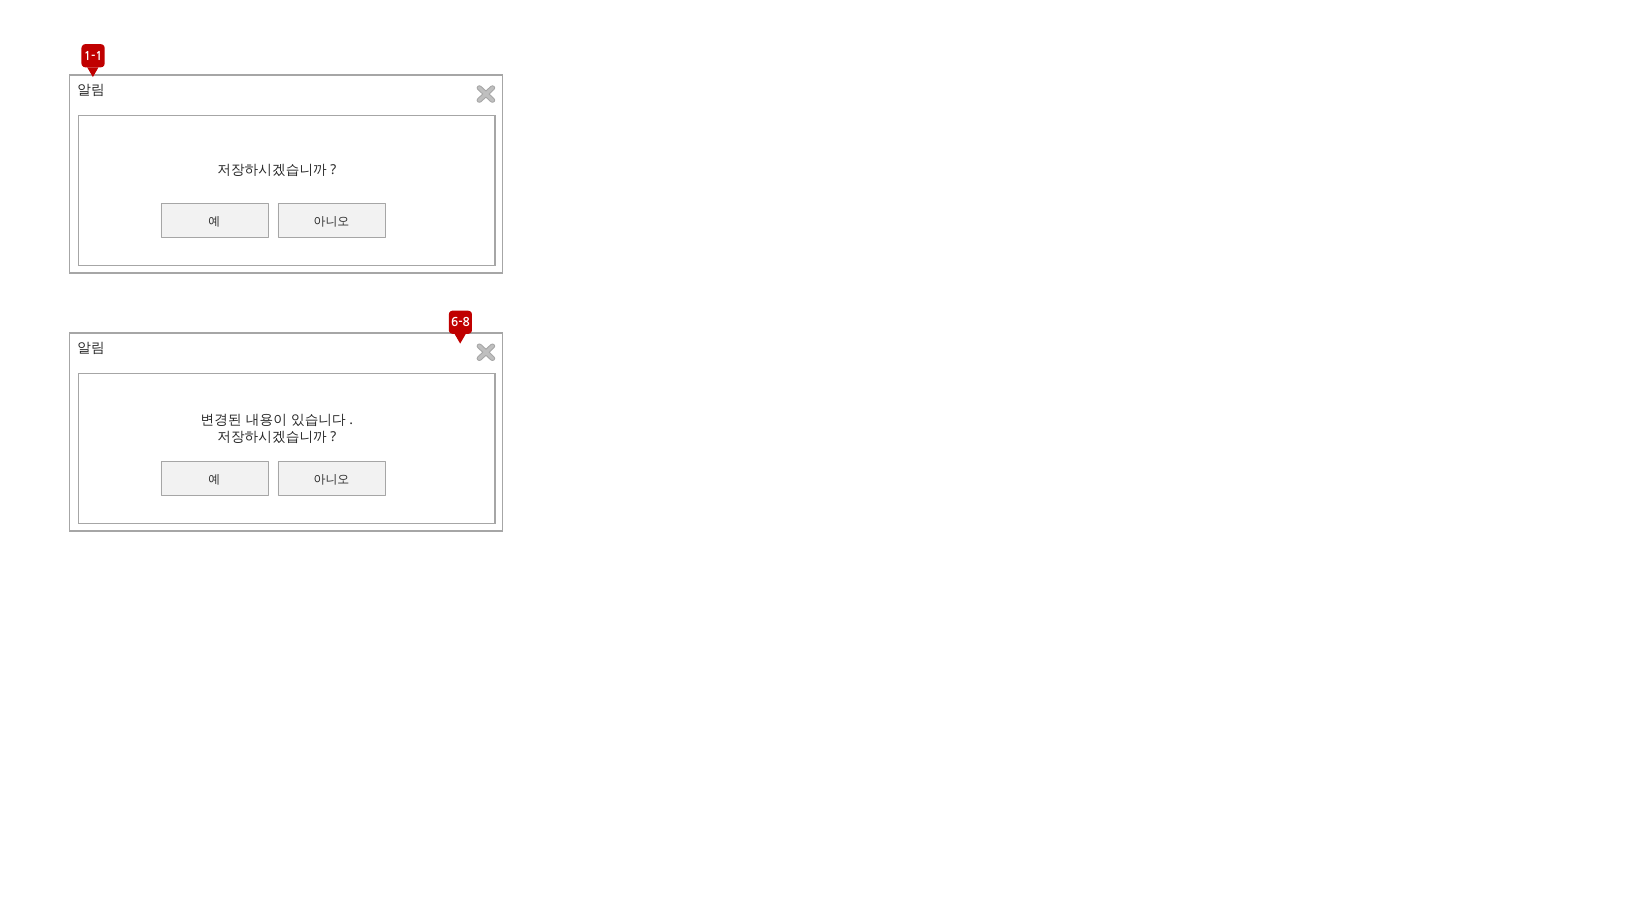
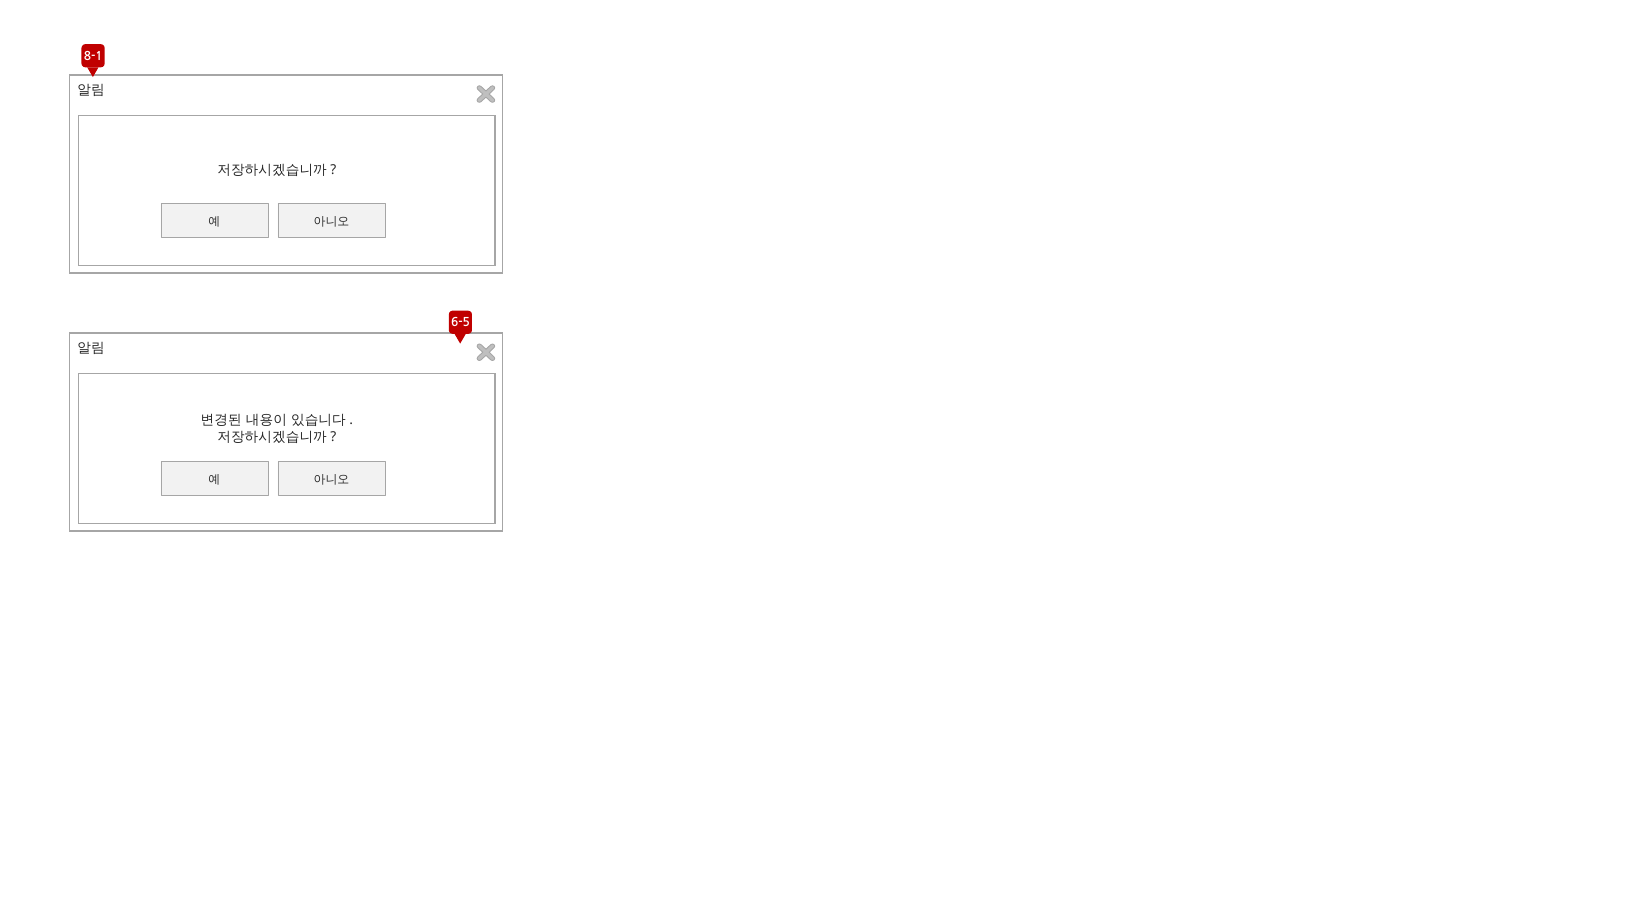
1-1: 1-1 -> 8-1 (93, 56)
6-8: 6-8 -> 6-5 (461, 323)
